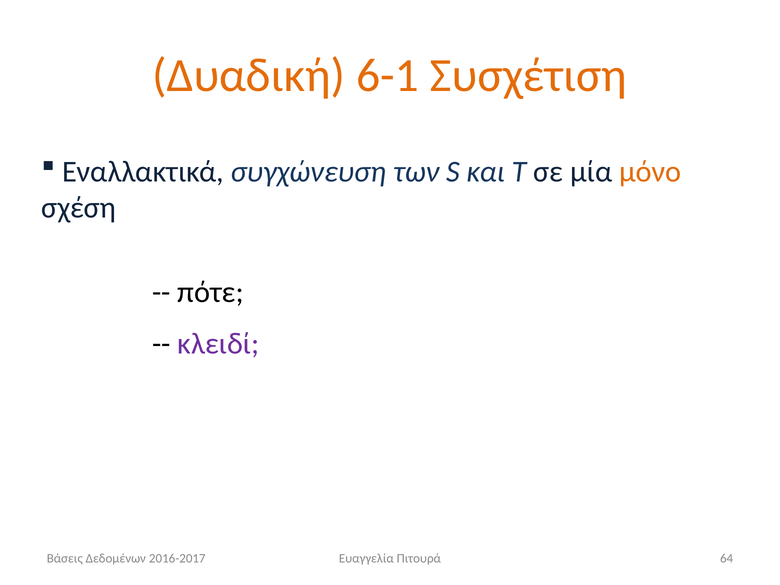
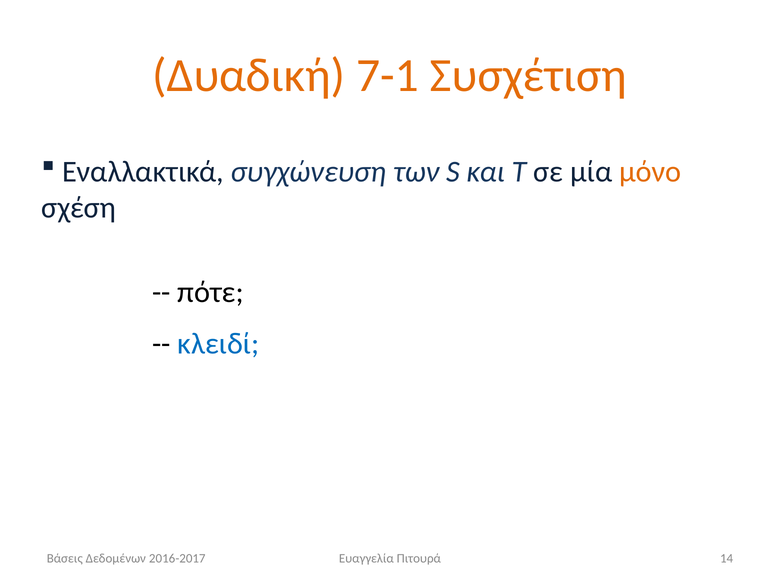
6-1: 6-1 -> 7-1 (388, 76)
κλειδί colour: purple -> blue (218, 344)
64: 64 -> 14 (727, 559)
